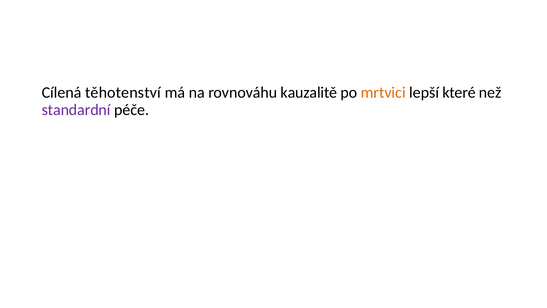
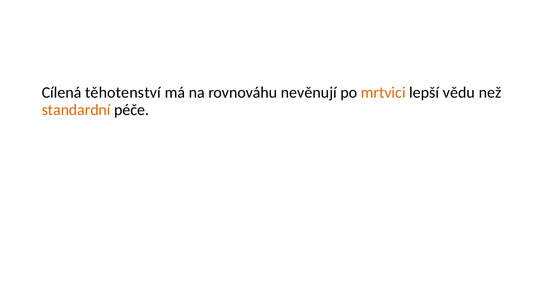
kauzalitě: kauzalitě -> nevěnují (309, 92)
které: které -> vědu (459, 92)
standardní colour: purple -> orange (76, 110)
